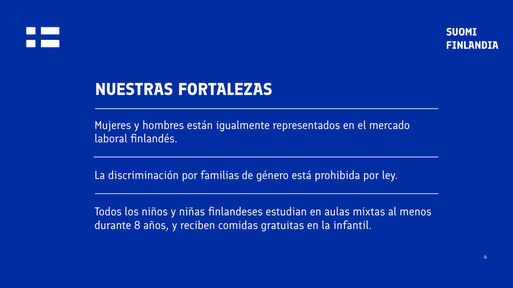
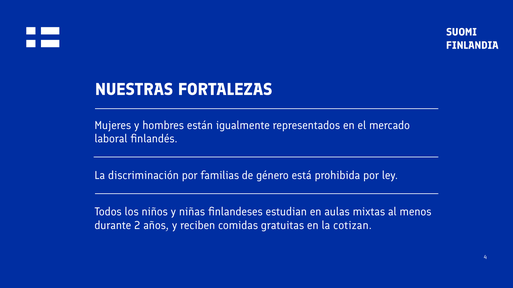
8: 8 -> 2 (137, 226)
infantil: infantil -> cotizan (353, 226)
